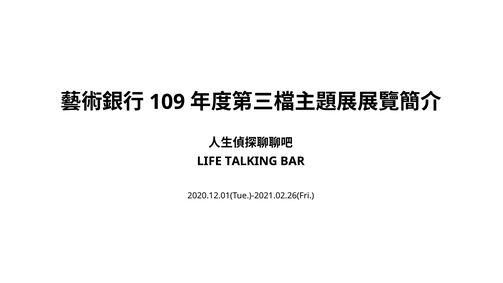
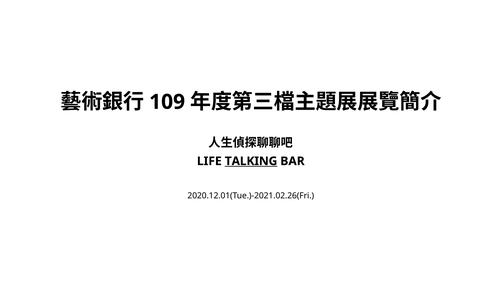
TALKING underline: none -> present (251, 161)
